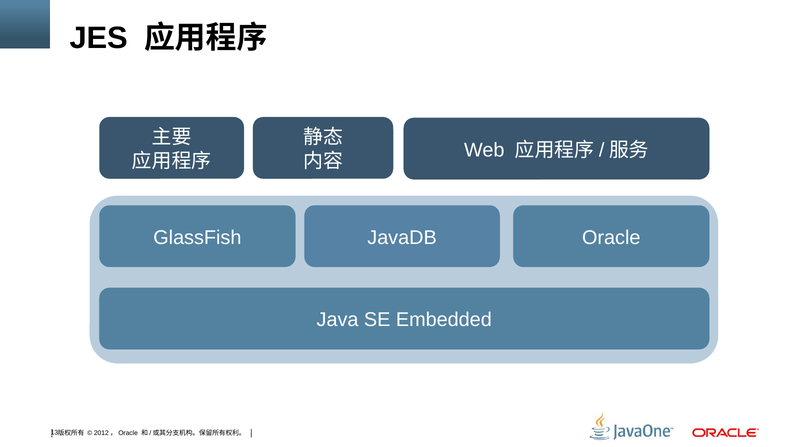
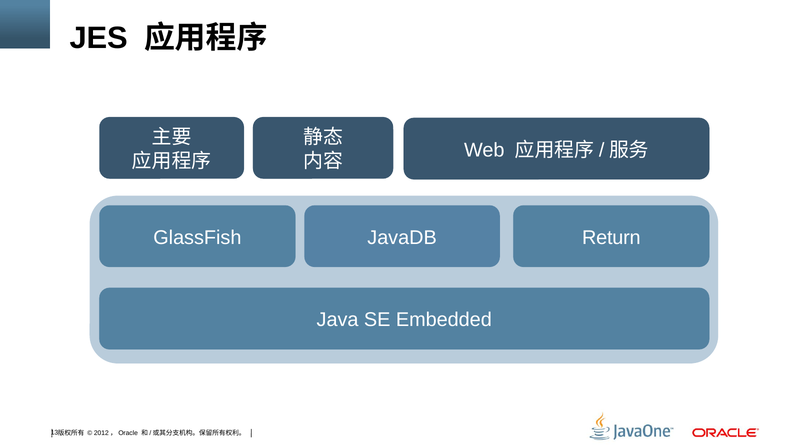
Oracle: Oracle -> Return (611, 237)
